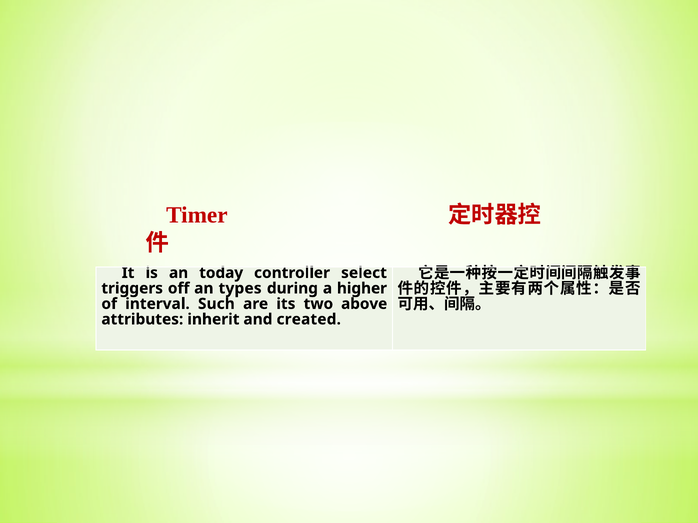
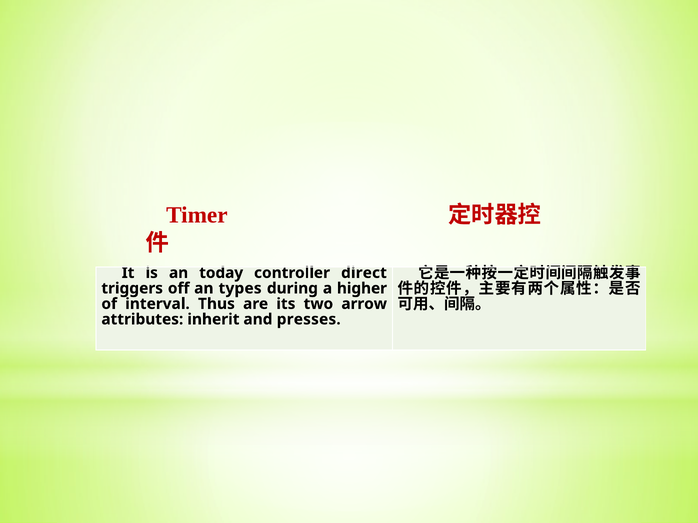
select: select -> direct (364, 273)
Such: Such -> Thus (216, 304)
above: above -> arrow (364, 304)
created: created -> presses (309, 320)
